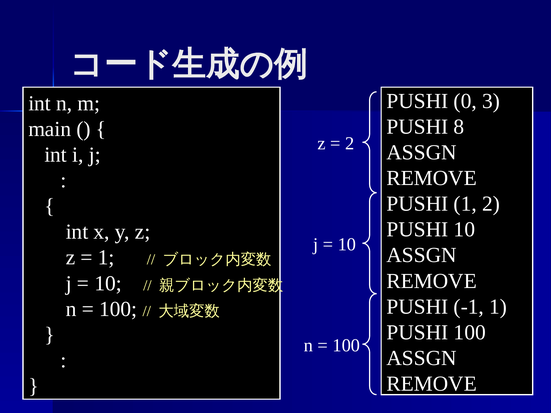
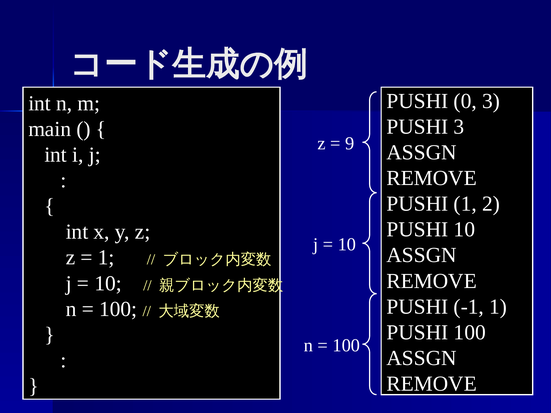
PUSHI 8: 8 -> 3 (459, 127)
2: 2 -> 9 (350, 144)
